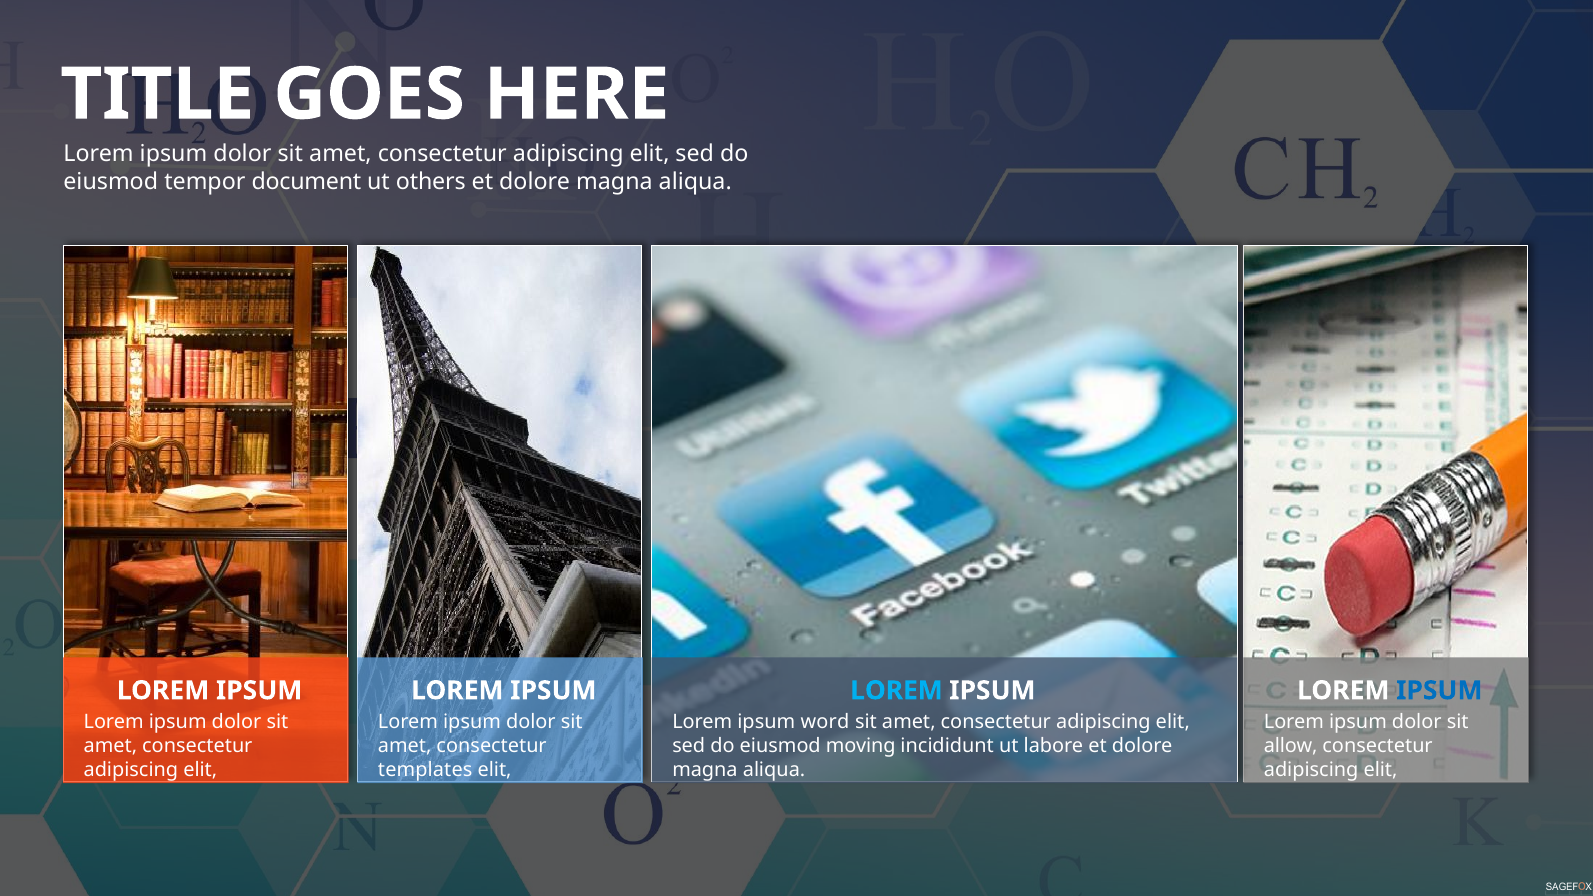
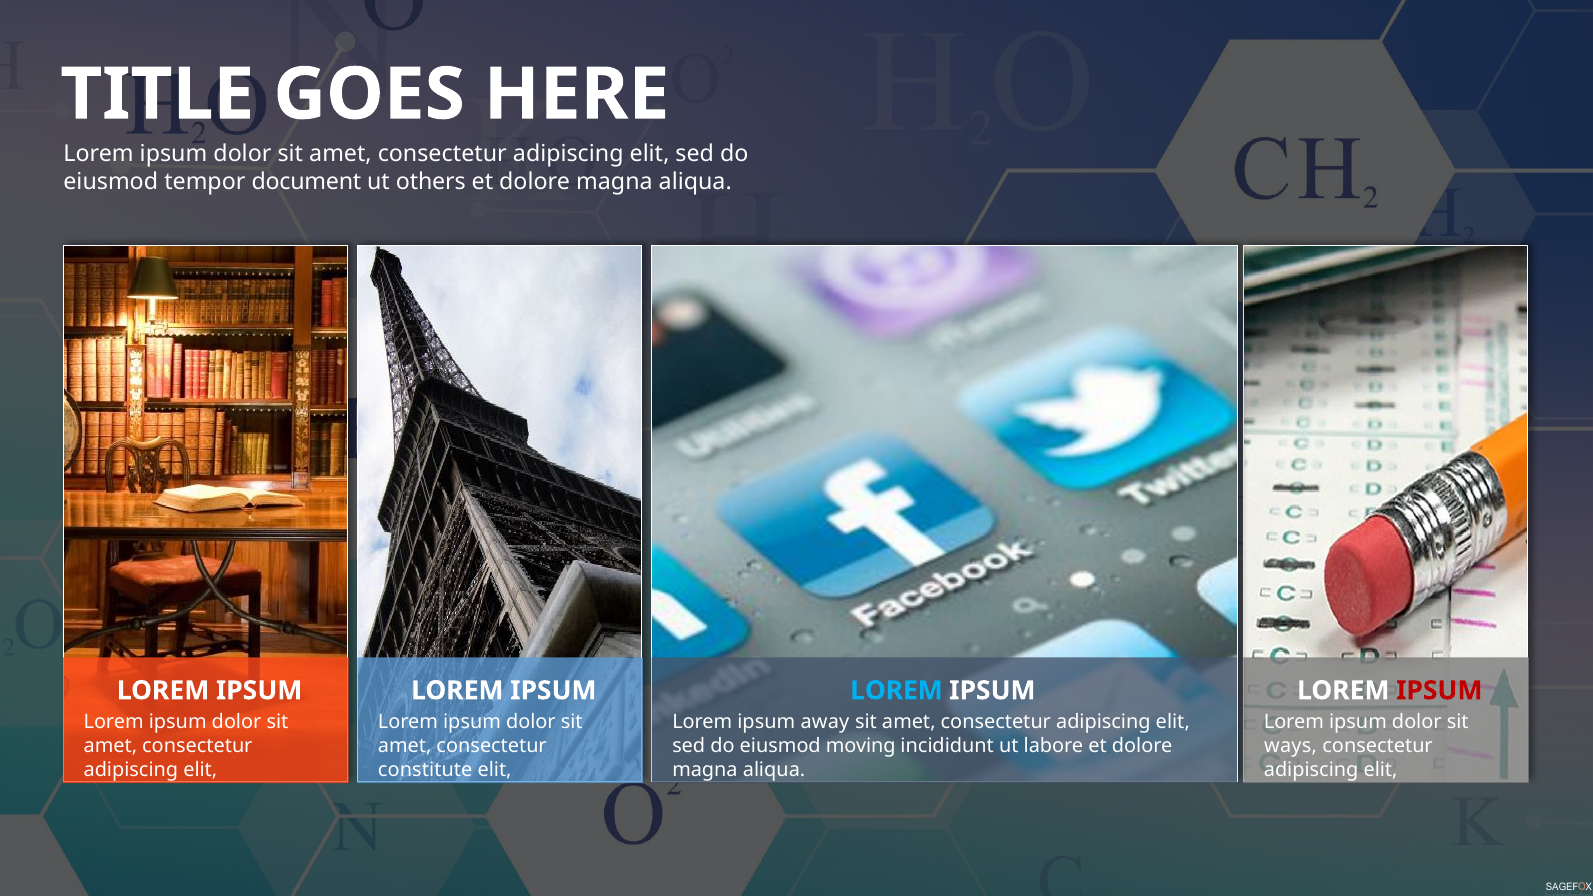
IPSUM colour: blue -> red (1439, 691)
word: word -> away (825, 722)
allow: allow -> ways (1291, 746)
templates: templates -> constitute (425, 770)
